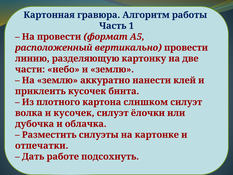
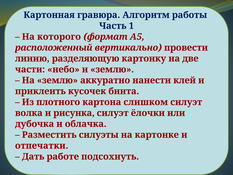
На провести: провести -> которого (59, 37)
и кусочек: кусочек -> рисунка (74, 113)
